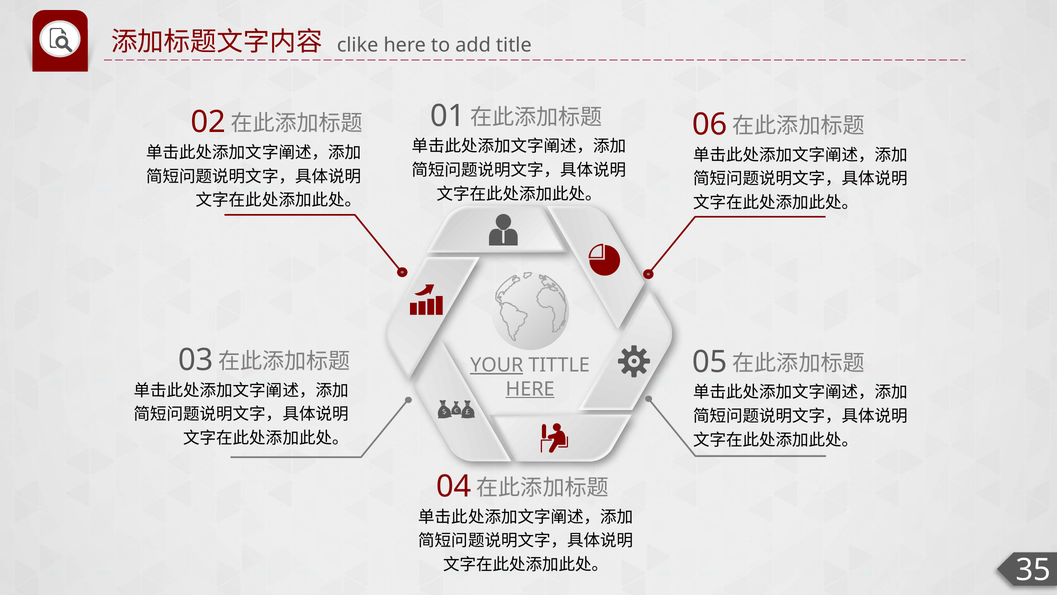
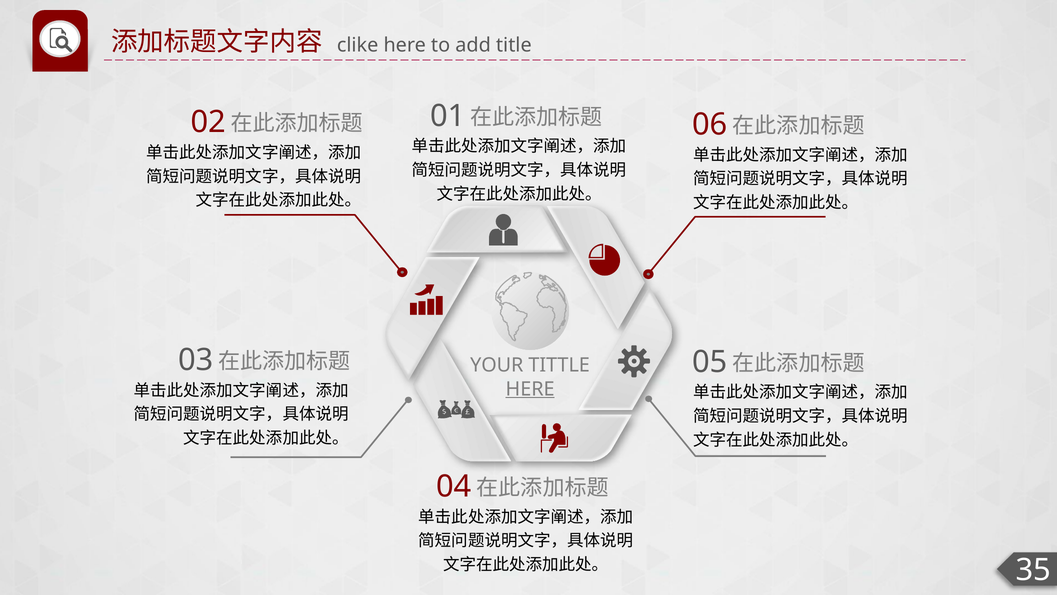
YOUR underline: present -> none (497, 365)
